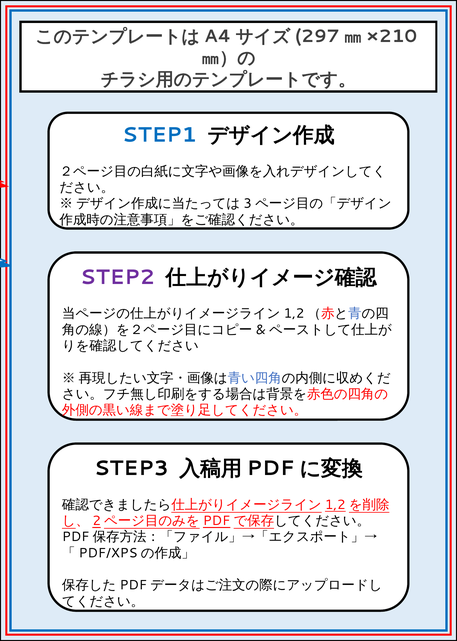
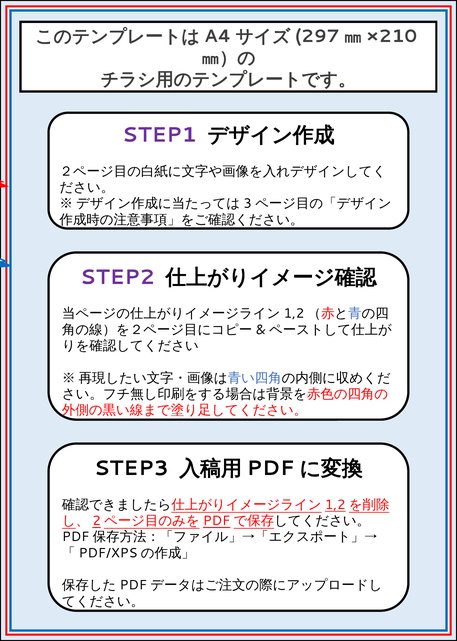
STEP1 colour: blue -> purple (160, 135)
